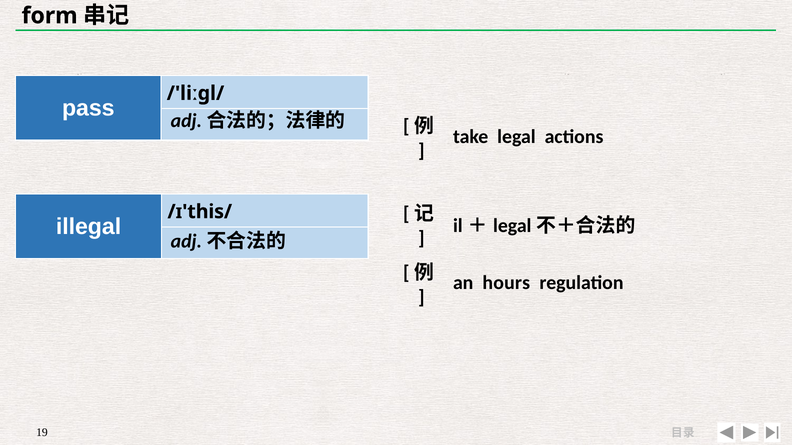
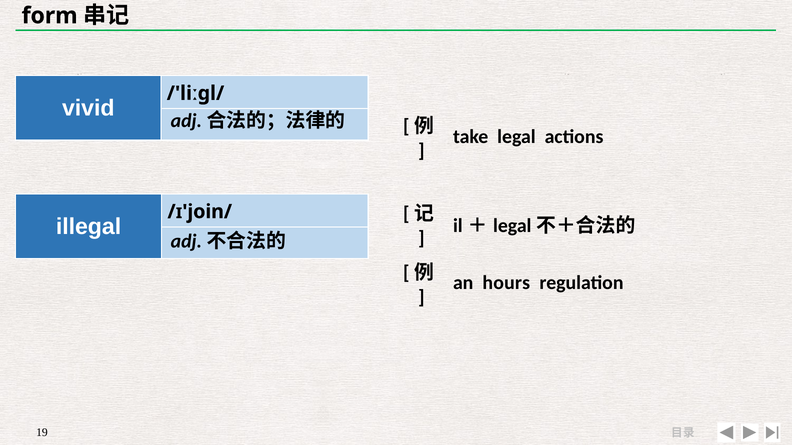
pass: pass -> vivid (88, 108)
/ɪ'this/: /ɪ'this/ -> /ɪ'join/ (200, 212)
